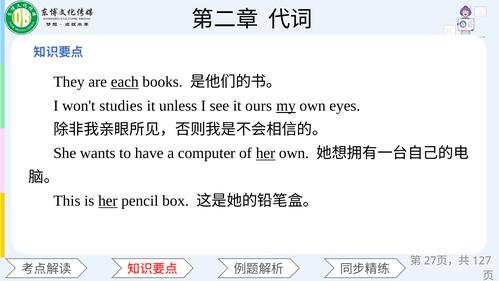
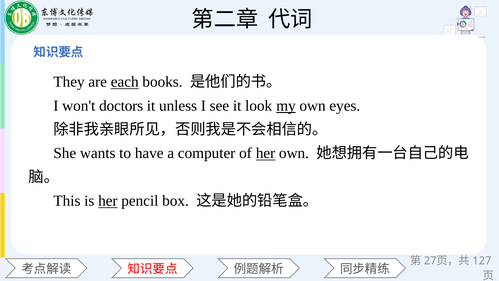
studies: studies -> doctors (121, 106)
ours: ours -> look (259, 106)
